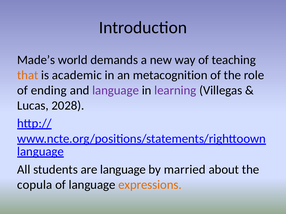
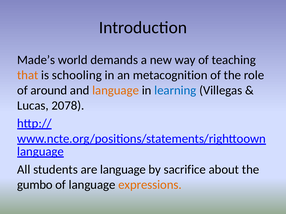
academic: academic -> schooling (77, 75)
ending: ending -> around (49, 91)
language colour: purple -> orange (116, 91)
learning colour: purple -> blue (175, 91)
2028: 2028 -> 2078 (68, 106)
married: married -> sacrifice (185, 170)
copula: copula -> gumbo (35, 185)
